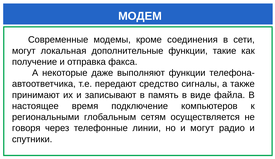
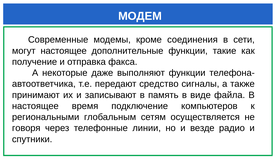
могут локальная: локальная -> настоящее (64, 51)
и могут: могут -> везде (202, 128)
